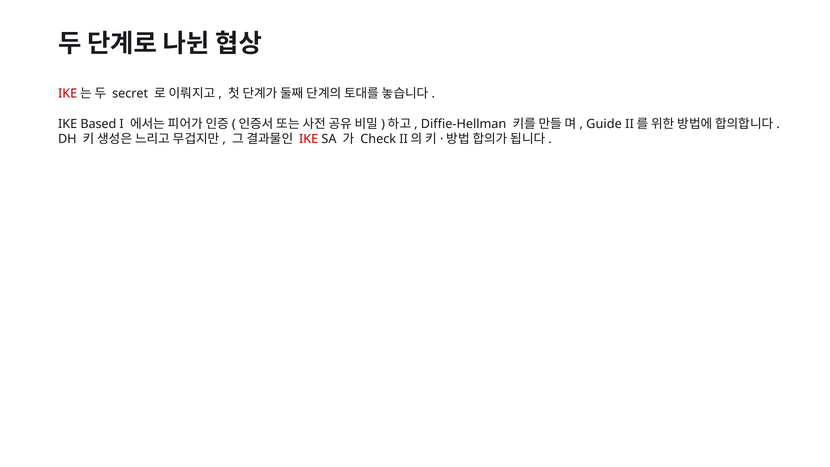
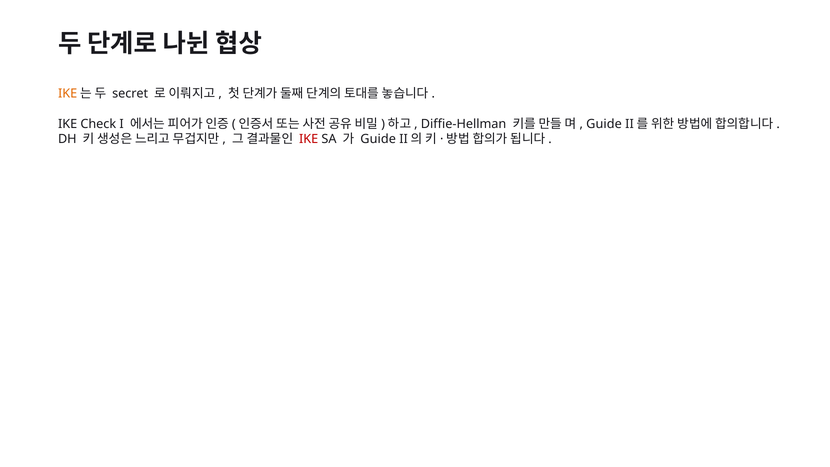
IKE colour: red -> orange (68, 94)
Based: Based -> Check (98, 124)
Check: Check -> Guide (378, 139)
